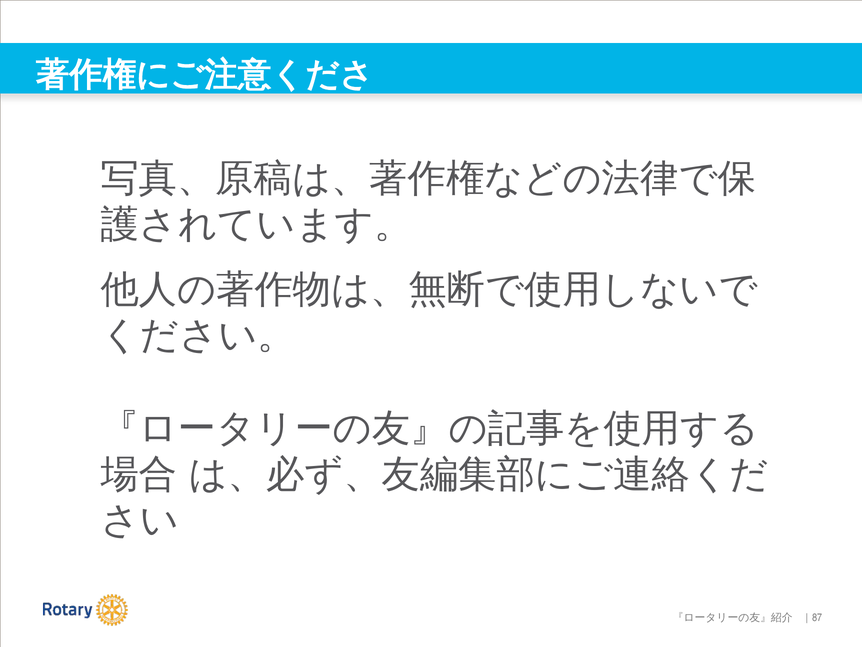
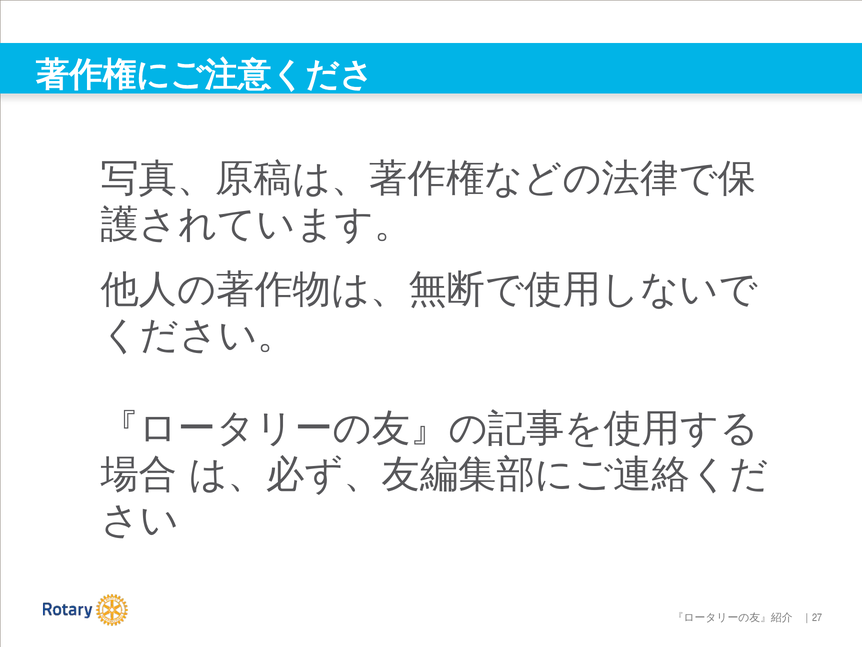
87: 87 -> 27 (817, 617)
